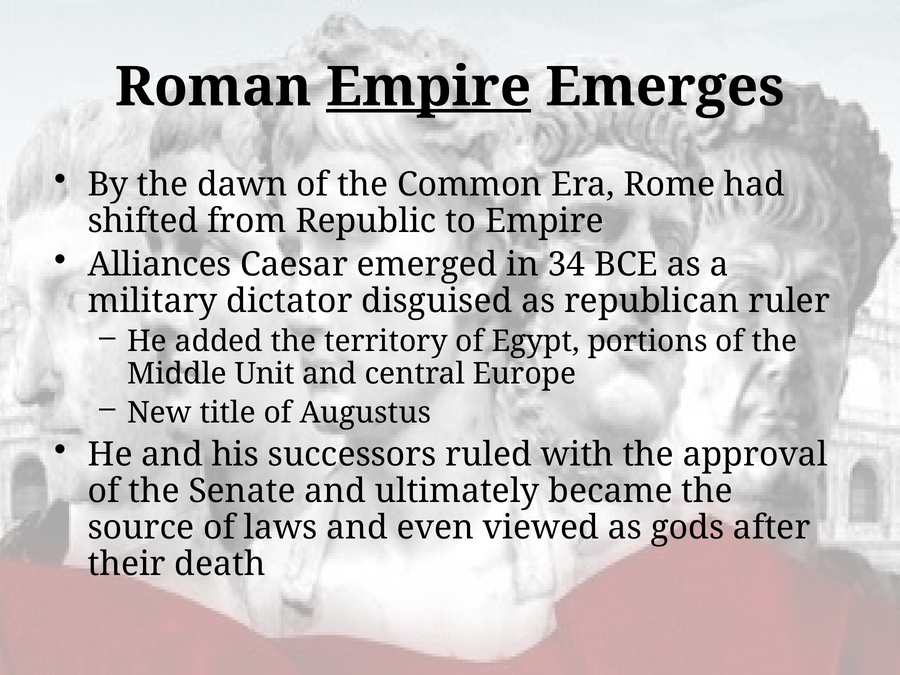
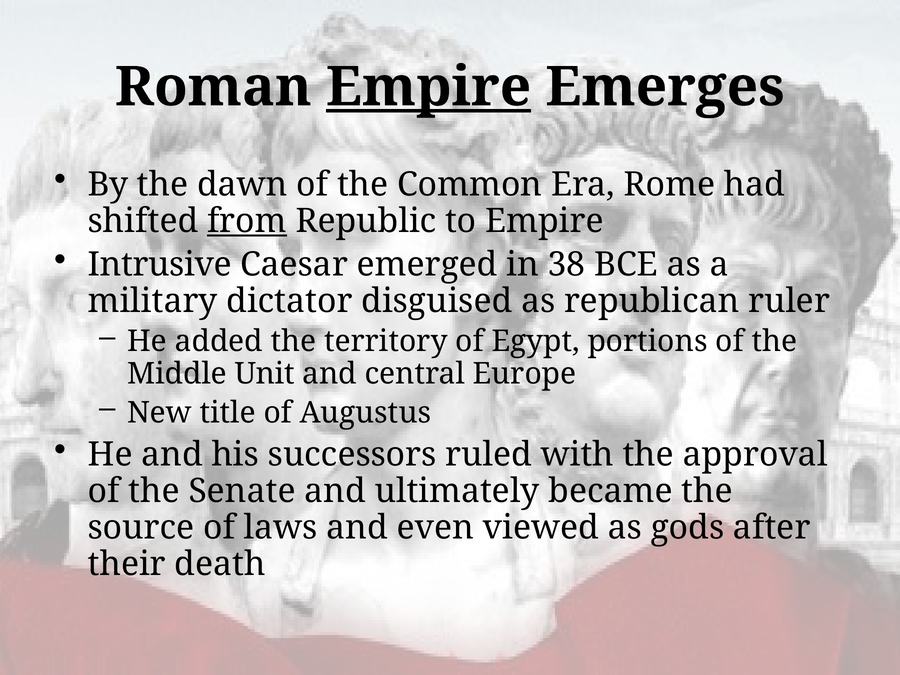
from underline: none -> present (247, 221)
Alliances: Alliances -> Intrusive (160, 265)
34: 34 -> 38 (566, 265)
